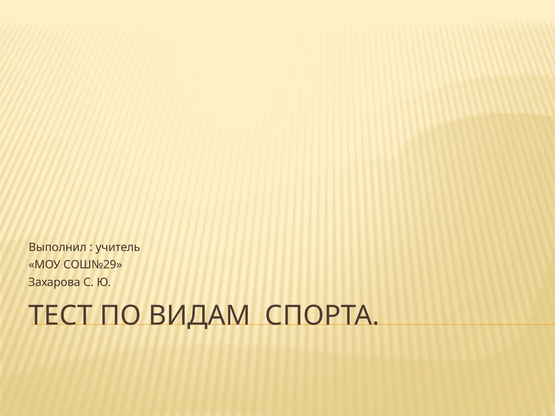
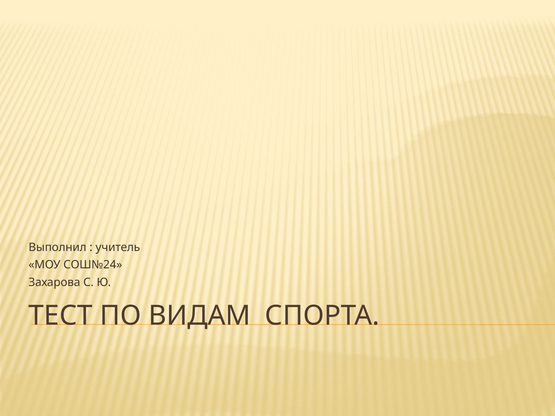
СОШ№29: СОШ№29 -> СОШ№24 (93, 265)
